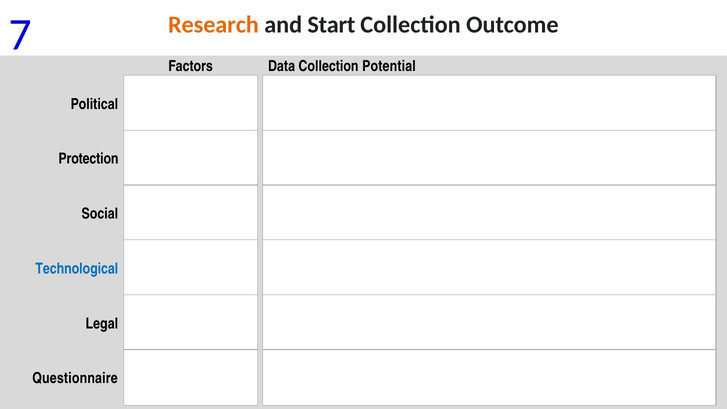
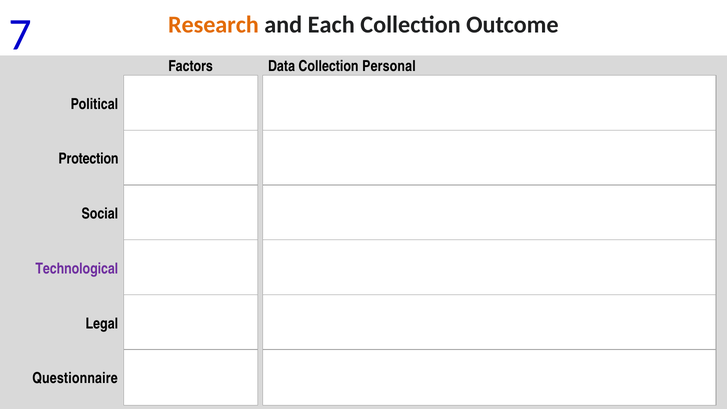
Start: Start -> Each (331, 25)
Potential: Potential -> Personal (389, 66)
Technological colour: blue -> purple (77, 269)
